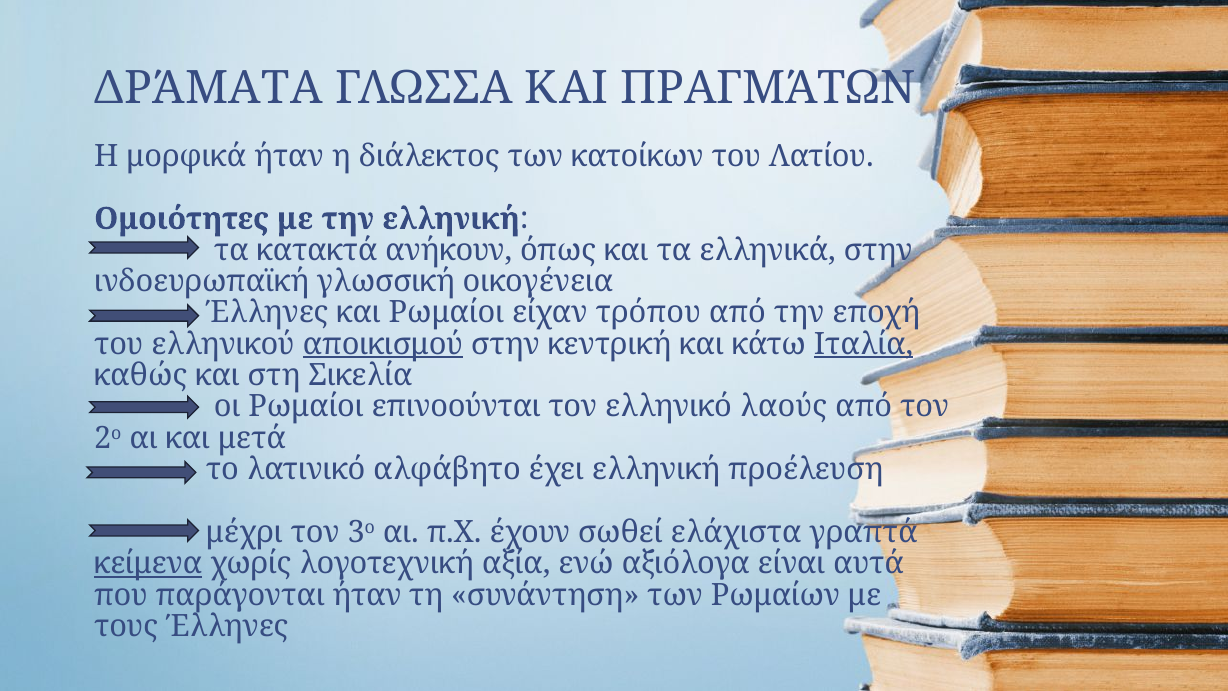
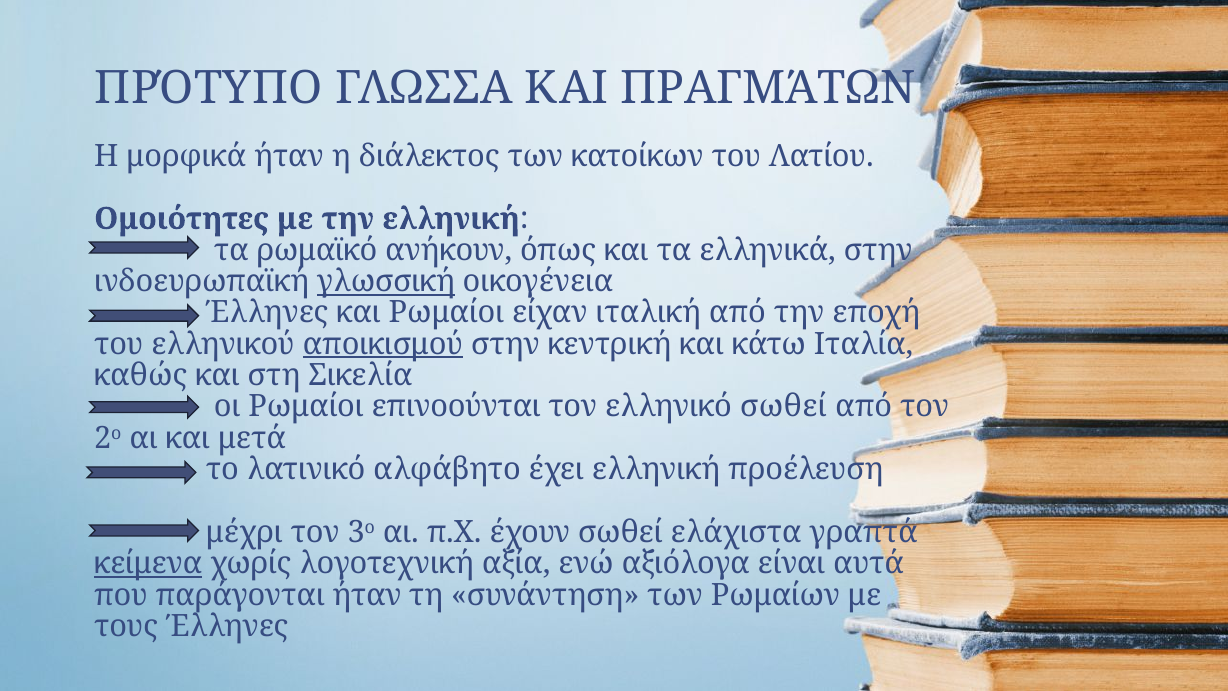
ΔΡΆΜΑΤΑ: ΔΡΆΜΑΤΑ -> ΠΡΌΤΥΠΟ (209, 89)
κατακτά: κατακτά -> ρωμαϊκό (317, 250)
γλωσσική underline: none -> present (386, 281)
τρόπου: τρόπου -> ιταλική (648, 313)
Ιταλία underline: present -> none (864, 344)
ελληνικό λαούς: λαούς -> σωθεί (783, 407)
